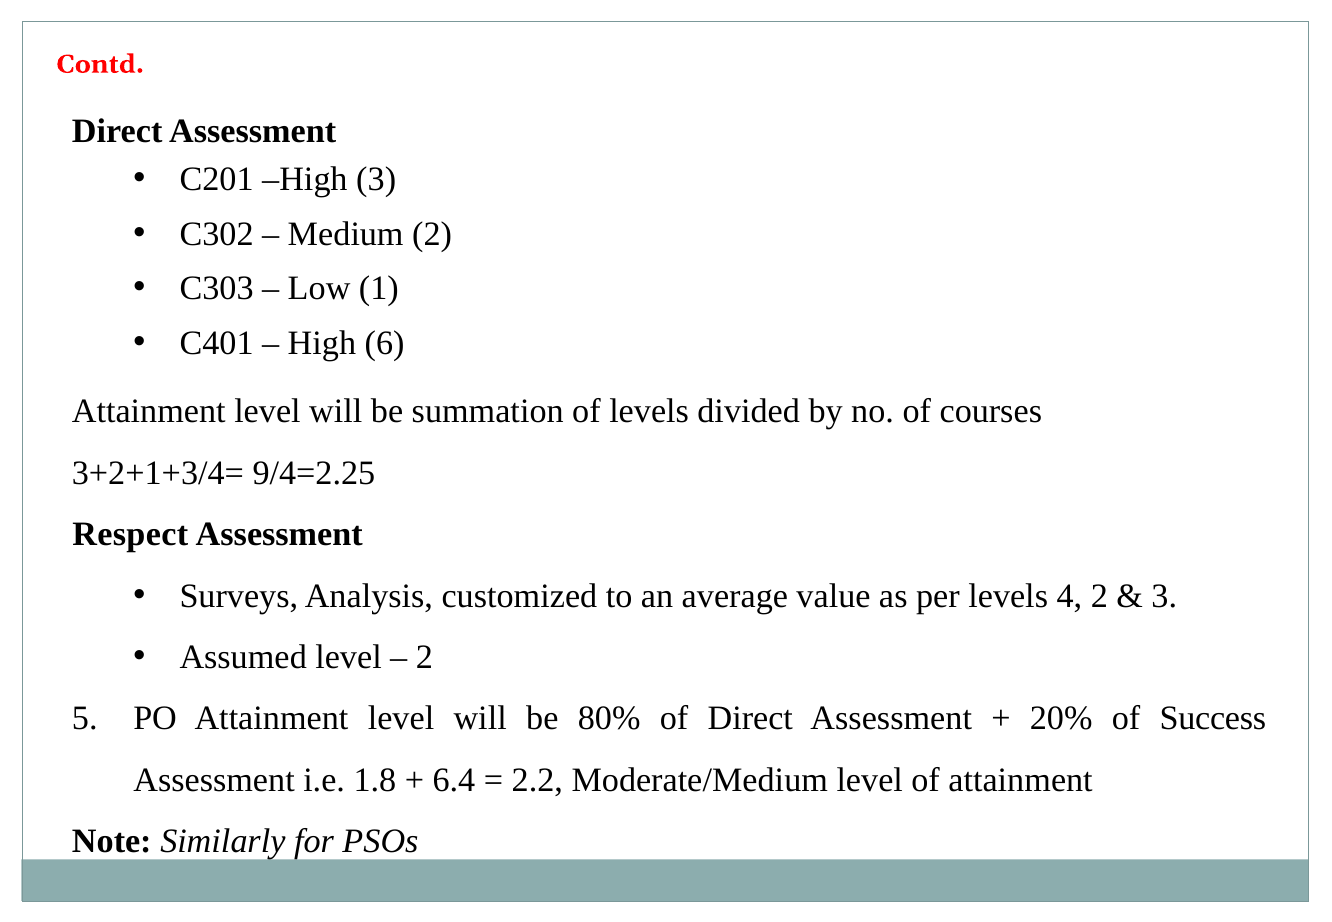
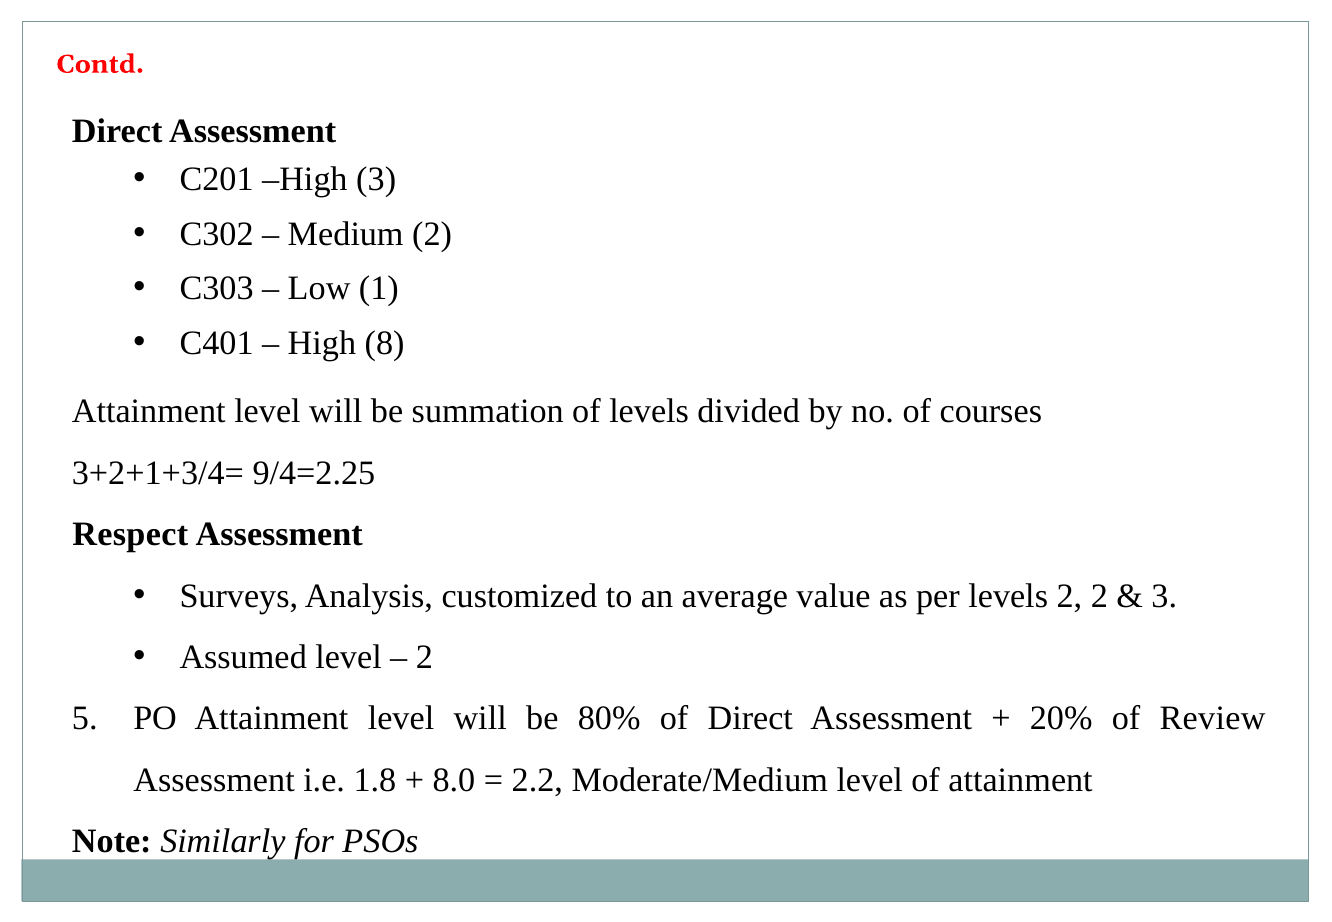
6: 6 -> 8 (385, 343)
levels 4: 4 -> 2 (1069, 596)
Success: Success -> Review (1213, 719)
6.4: 6.4 -> 8.0 (454, 780)
